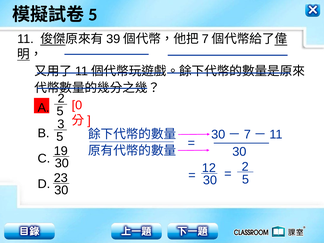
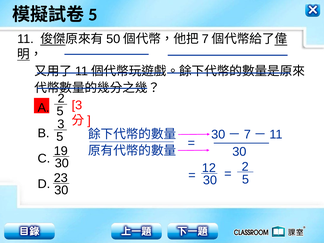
39: 39 -> 50 (113, 39)
0: 0 -> 3 (77, 105)
